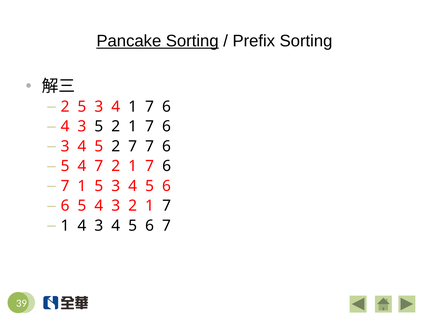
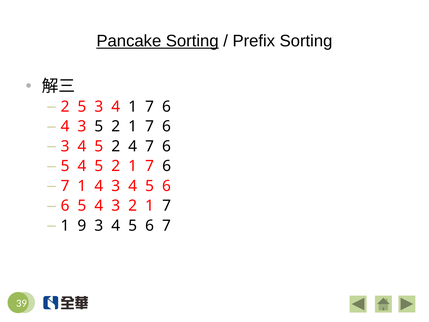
2 7: 7 -> 4 (133, 146)
5 4 7: 7 -> 5 (99, 166)
1 5: 5 -> 4 (99, 186)
1 4: 4 -> 9 (82, 225)
